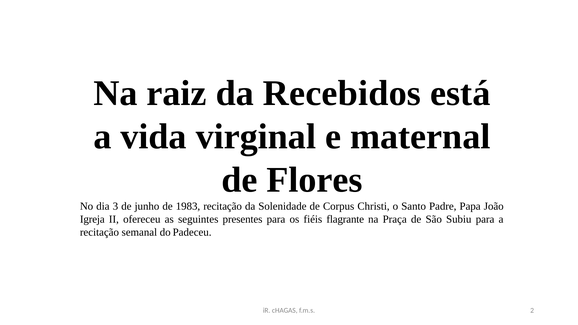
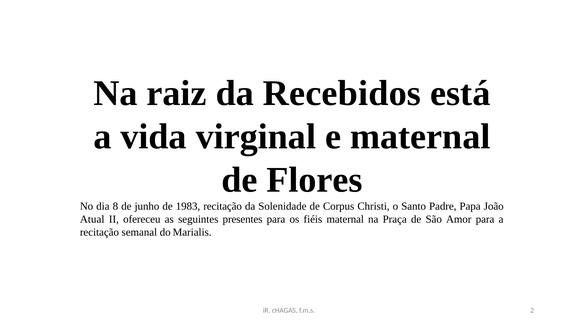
3: 3 -> 8 (115, 206)
Igreja: Igreja -> Atual (92, 219)
fiéis flagrante: flagrante -> maternal (345, 219)
Subiu: Subiu -> Amor (459, 219)
Padeceu: Padeceu -> Marialis (192, 232)
